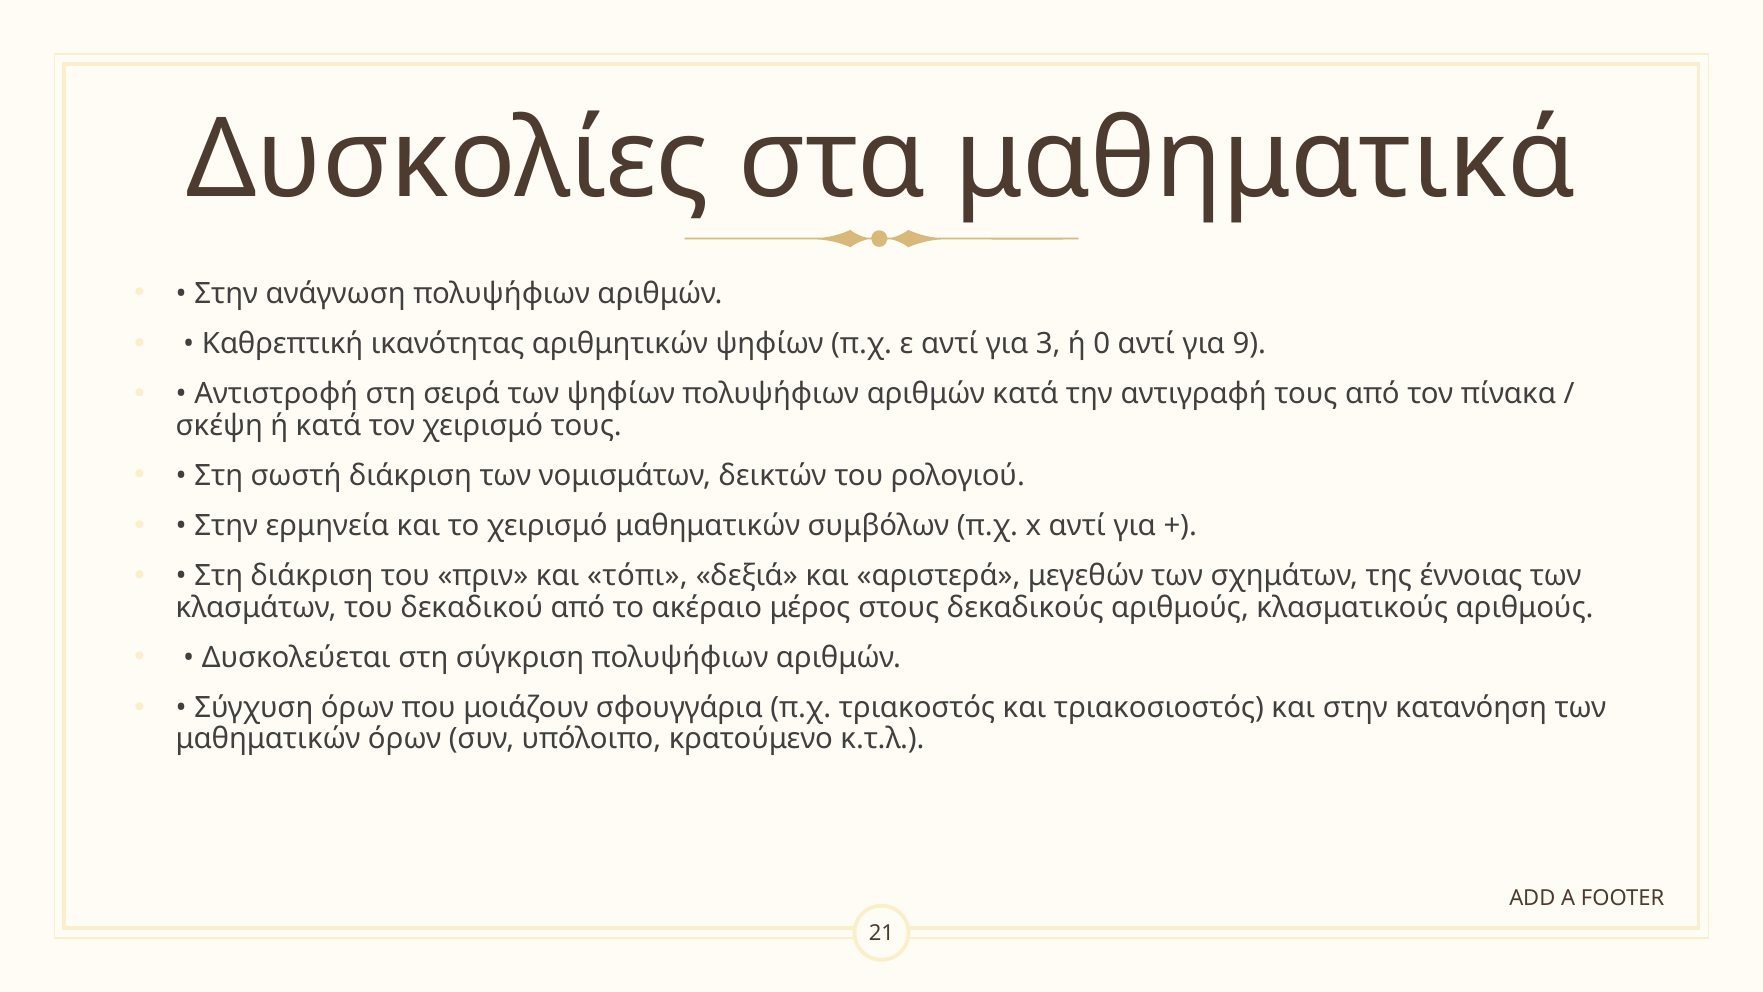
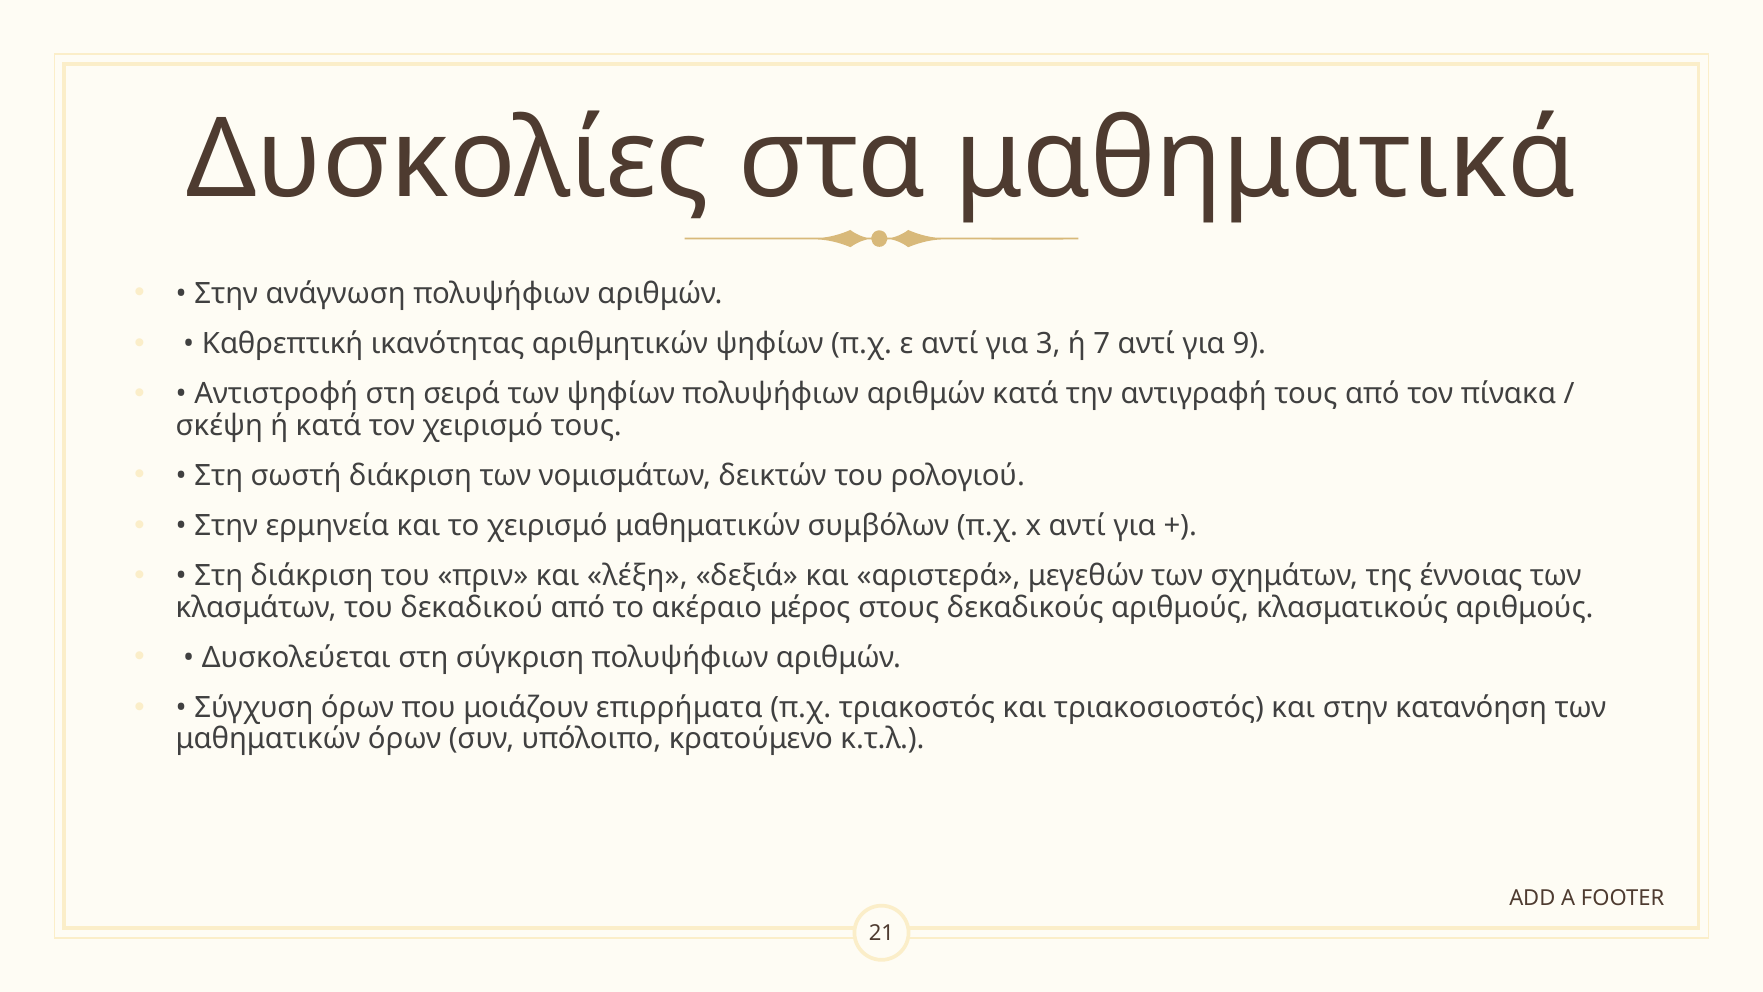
0: 0 -> 7 (1102, 343)
τόπι: τόπι -> λέξη (637, 575)
σφουγγάρια: σφουγγάρια -> επιρρήματα (679, 707)
